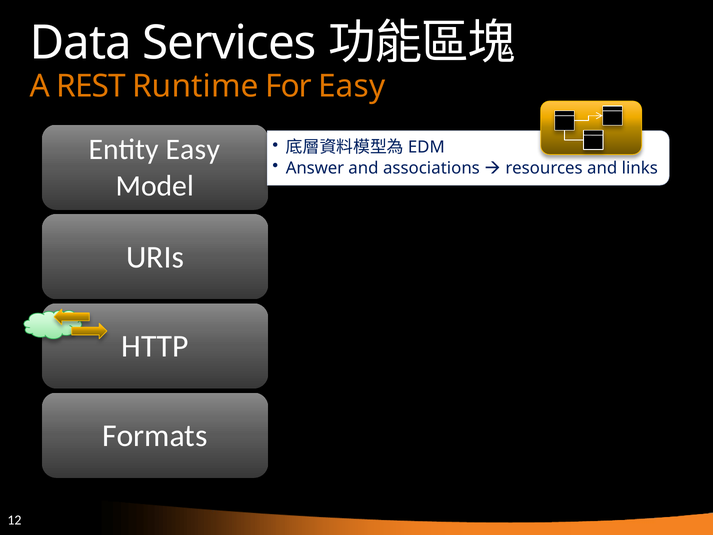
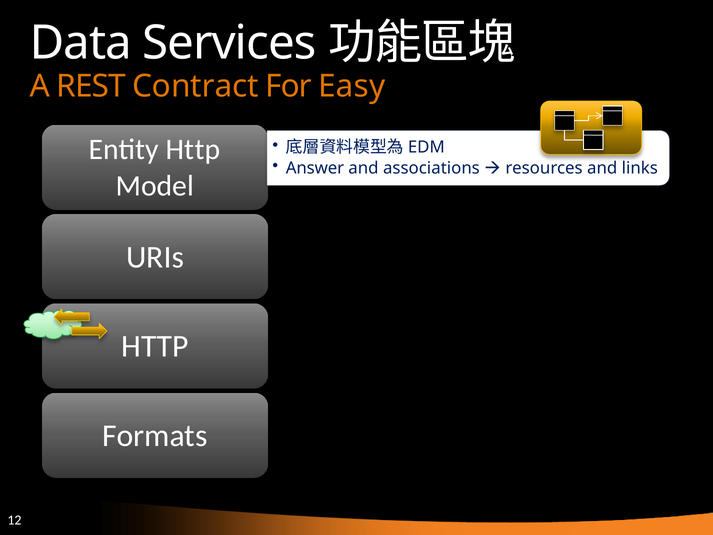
Runtime: Runtime -> Contract (195, 86)
Easy: Easy -> Http (193, 150)
